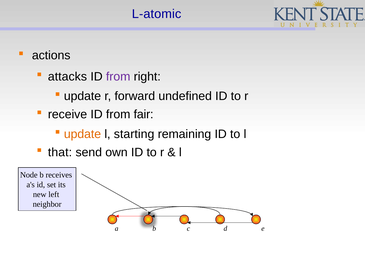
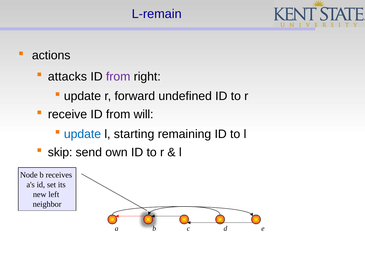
L-atomic: L-atomic -> L-remain (157, 14)
fair: fair -> will (144, 114)
update colour: orange -> blue (82, 134)
that: that -> skip (60, 152)
